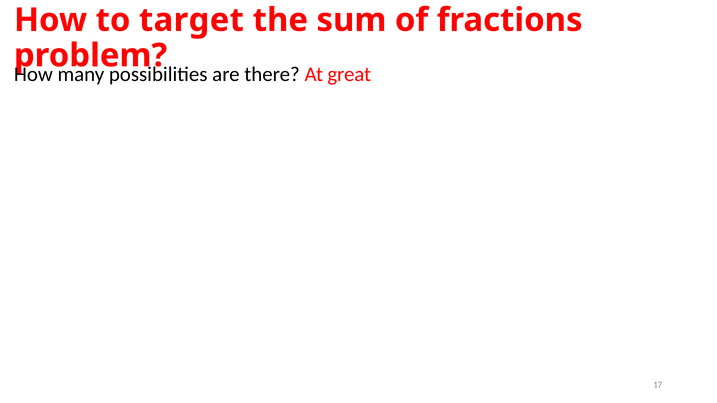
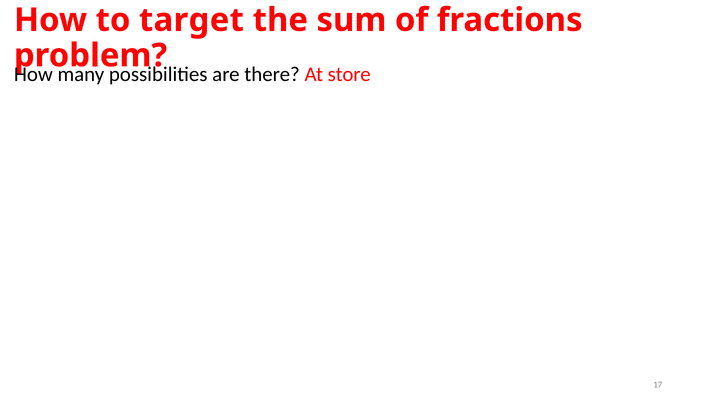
great: great -> store (349, 74)
